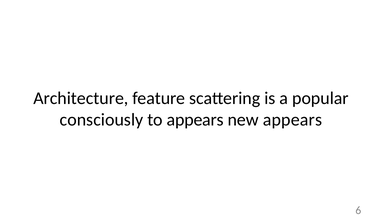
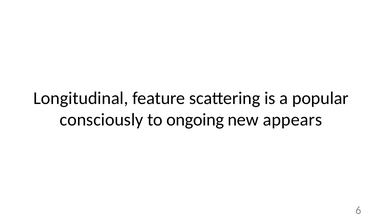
Architecture: Architecture -> Longitudinal (81, 98)
to appears: appears -> ongoing (195, 120)
